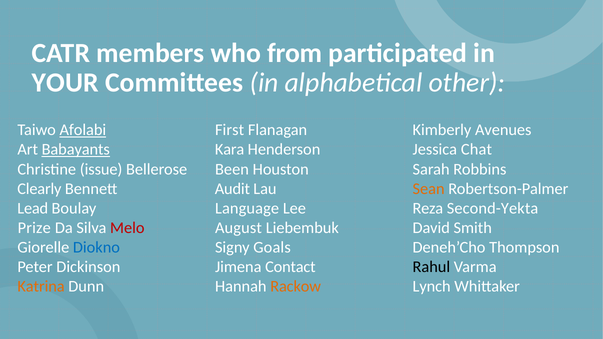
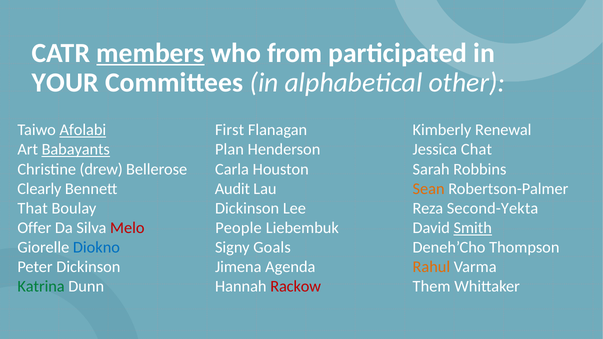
members underline: none -> present (150, 53)
Avenues: Avenues -> Renewal (503, 130)
Kara: Kara -> Plan (229, 150)
issue: issue -> drew (101, 169)
Been: Been -> Carla (232, 169)
Lead: Lead -> That (33, 208)
Language: Language -> Dickinson (247, 208)
Prize: Prize -> Offer (34, 228)
August: August -> People (238, 228)
Smith underline: none -> present (473, 228)
Contact: Contact -> Agenda (290, 267)
Rahul colour: black -> orange (431, 267)
Katrina colour: orange -> green (41, 287)
Rackow colour: orange -> red (296, 287)
Lynch: Lynch -> Them (432, 287)
